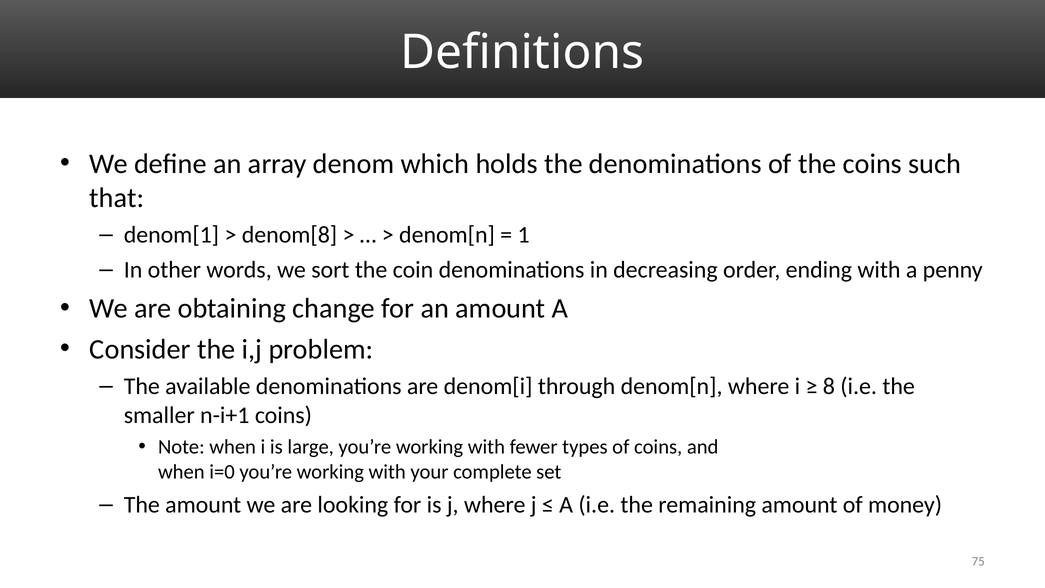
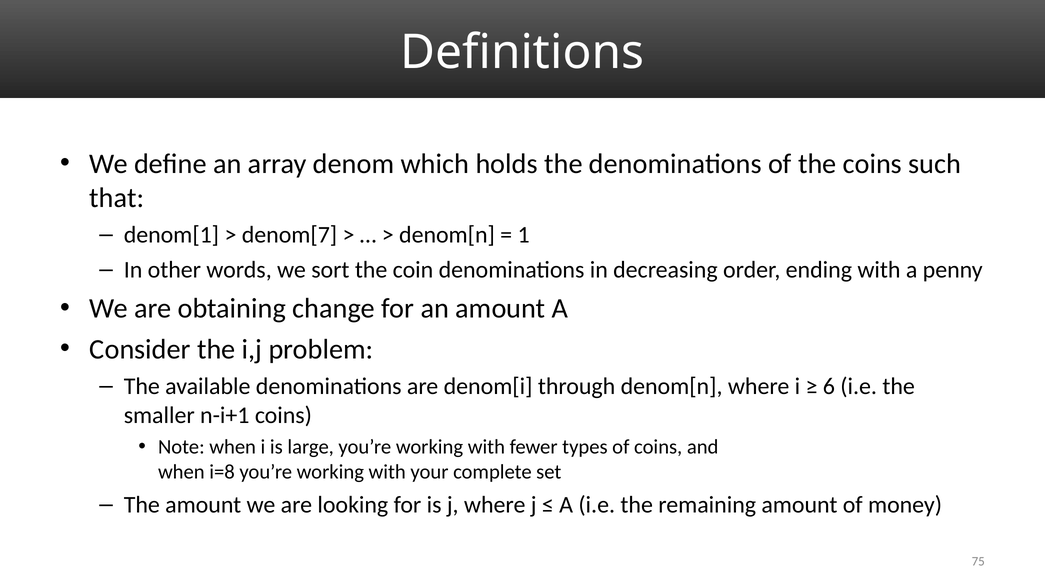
denom[8: denom[8 -> denom[7 (289, 235)
8: 8 -> 6 (829, 386)
i=0: i=0 -> i=8 (222, 472)
